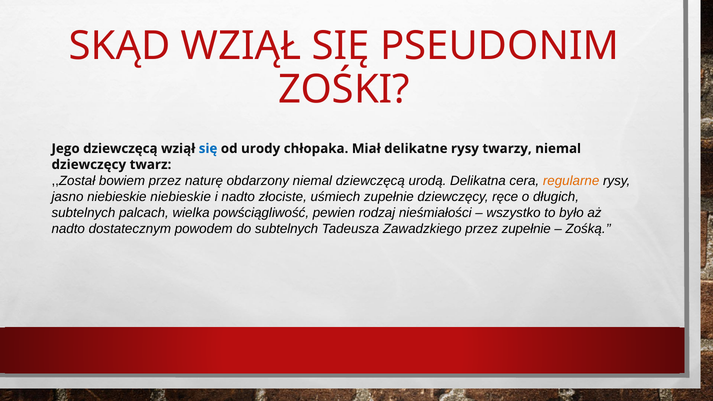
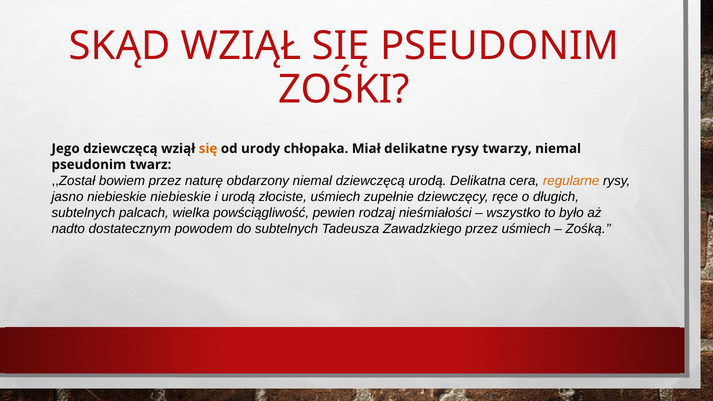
się colour: blue -> orange (208, 149)
dziewczęcy: dziewczęcy -> pseudonim (89, 165)
i nadto: nadto -> urodą (238, 197)
przez zupełnie: zupełnie -> uśmiech (526, 229)
